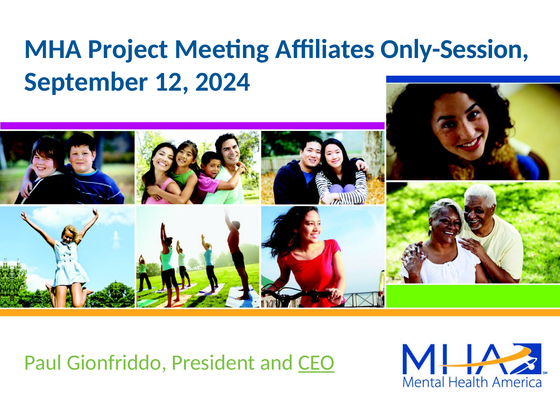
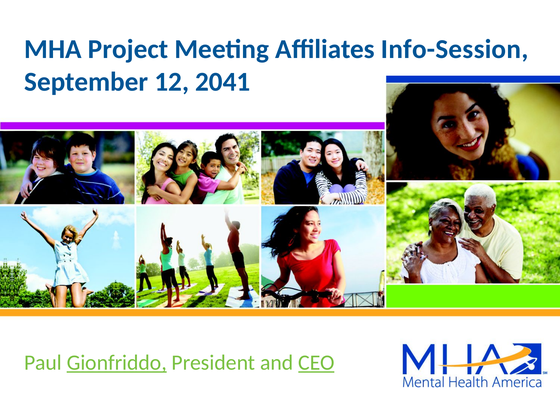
Only-Session: Only-Session -> Info-Session (455, 49)
2024: 2024 -> 2041 (223, 82)
Gionfriddo underline: none -> present (117, 363)
